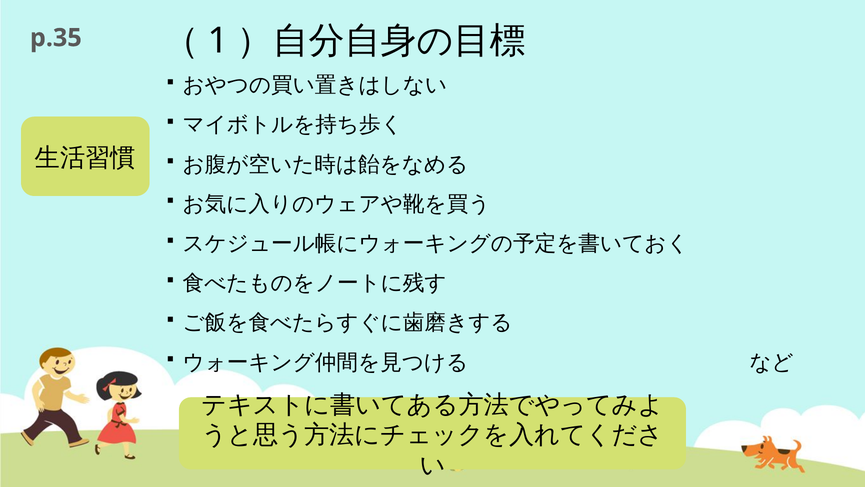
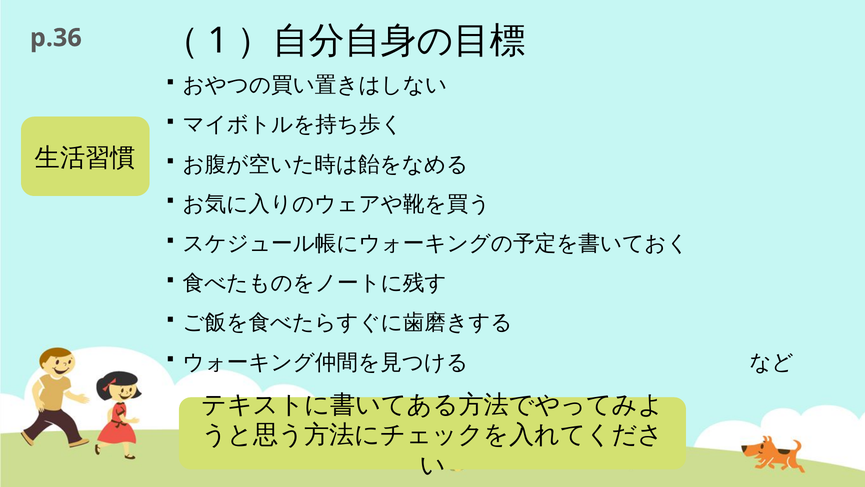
p.35: p.35 -> p.36 (56, 38)
